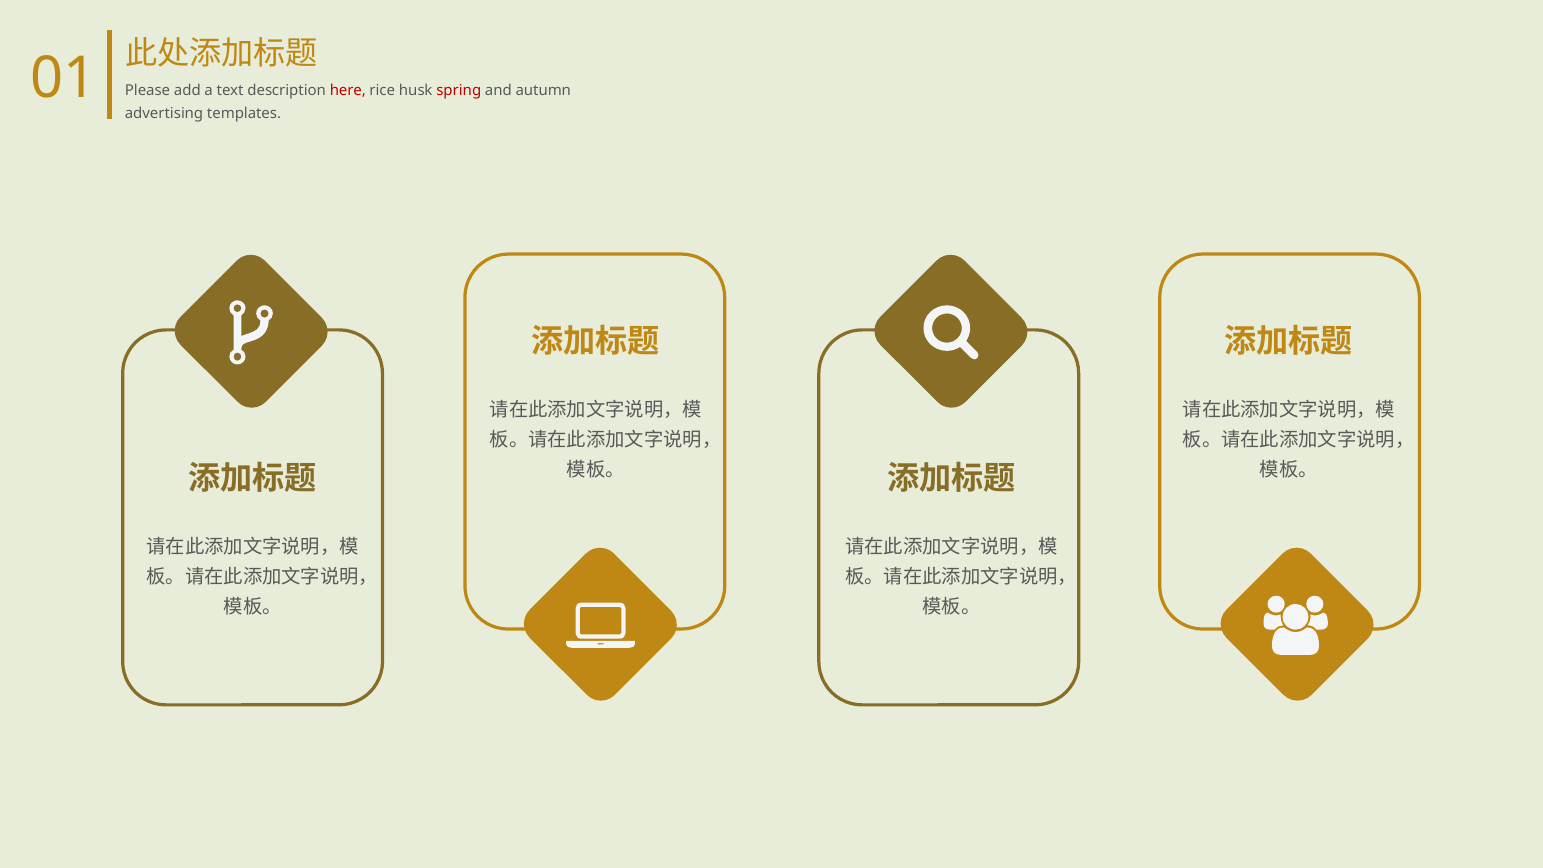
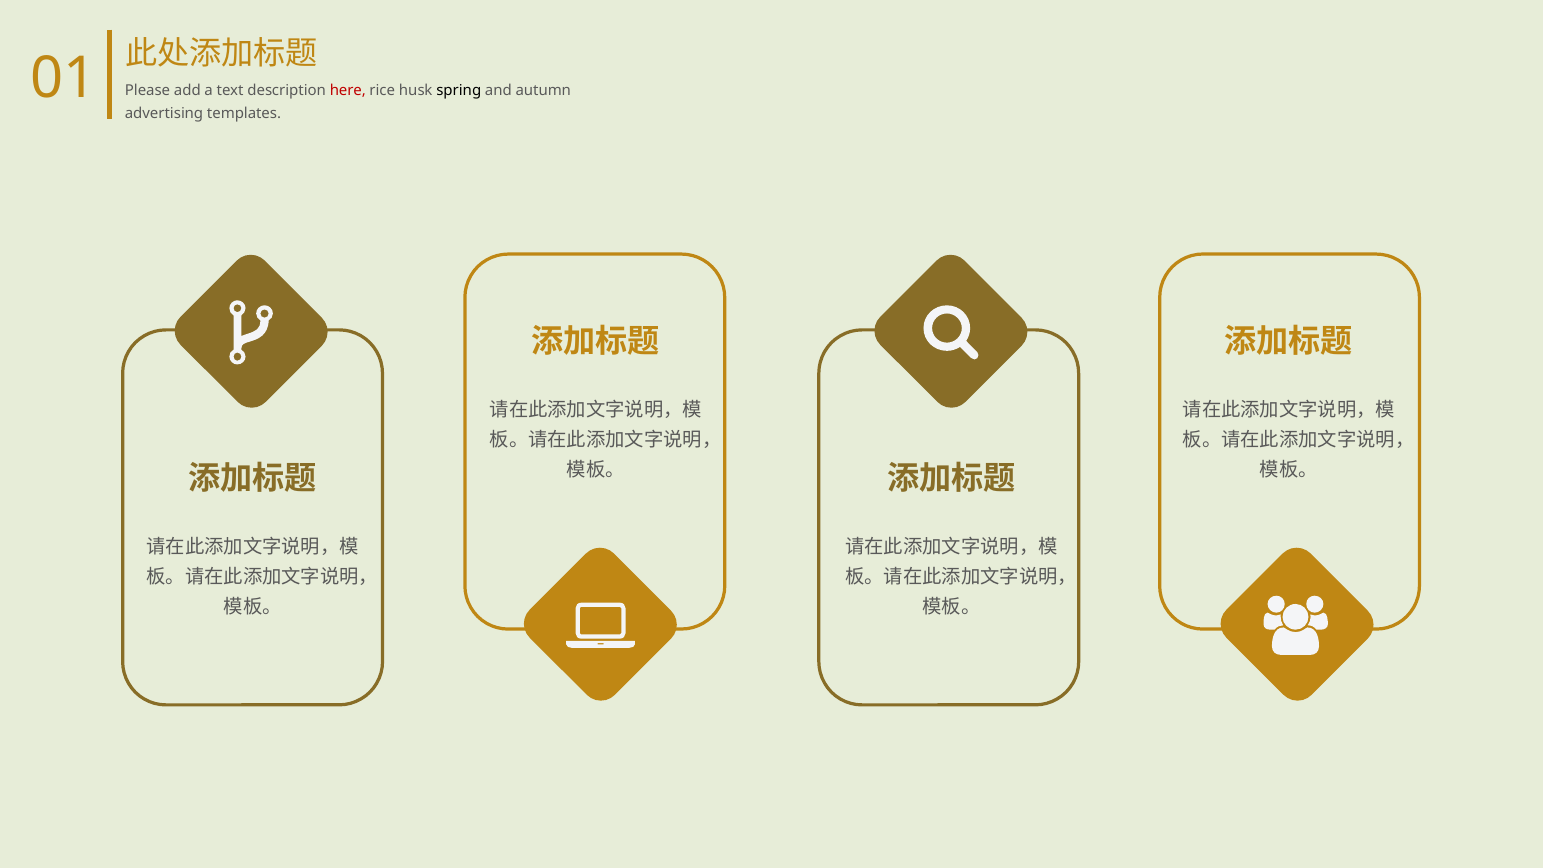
spring colour: red -> black (459, 90)
